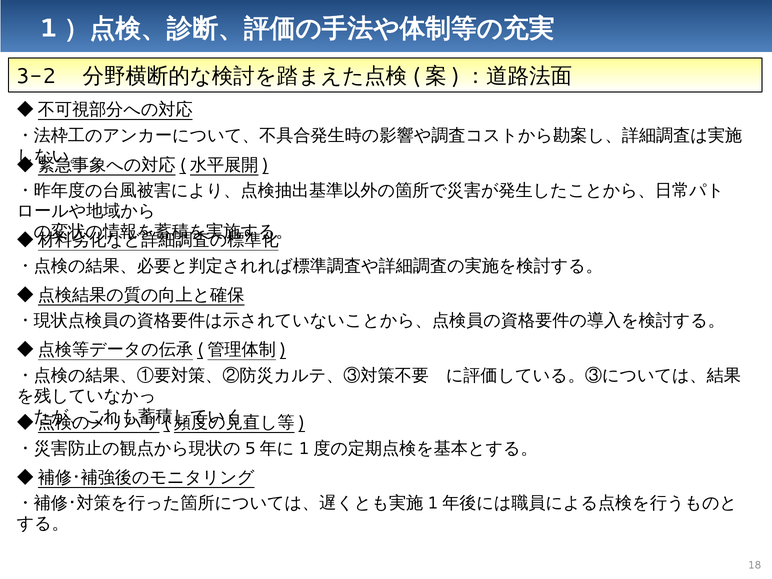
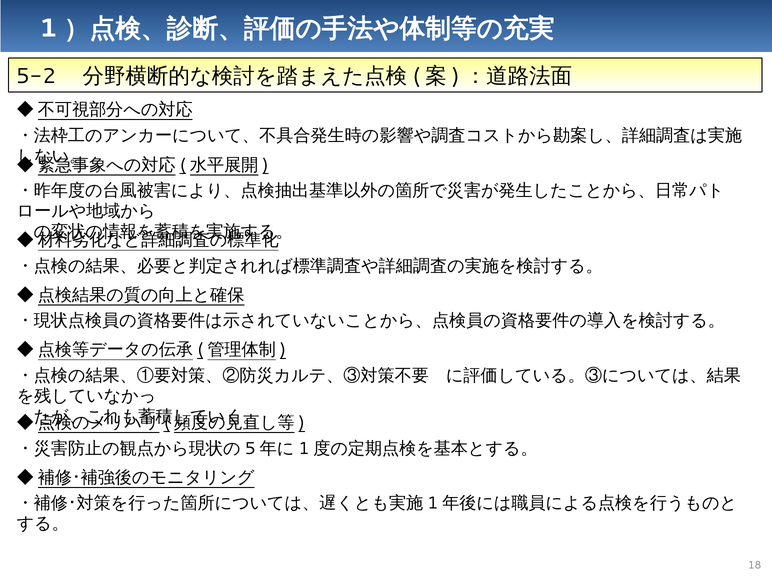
3-2: 3-2 -> 5-2 (36, 76)
